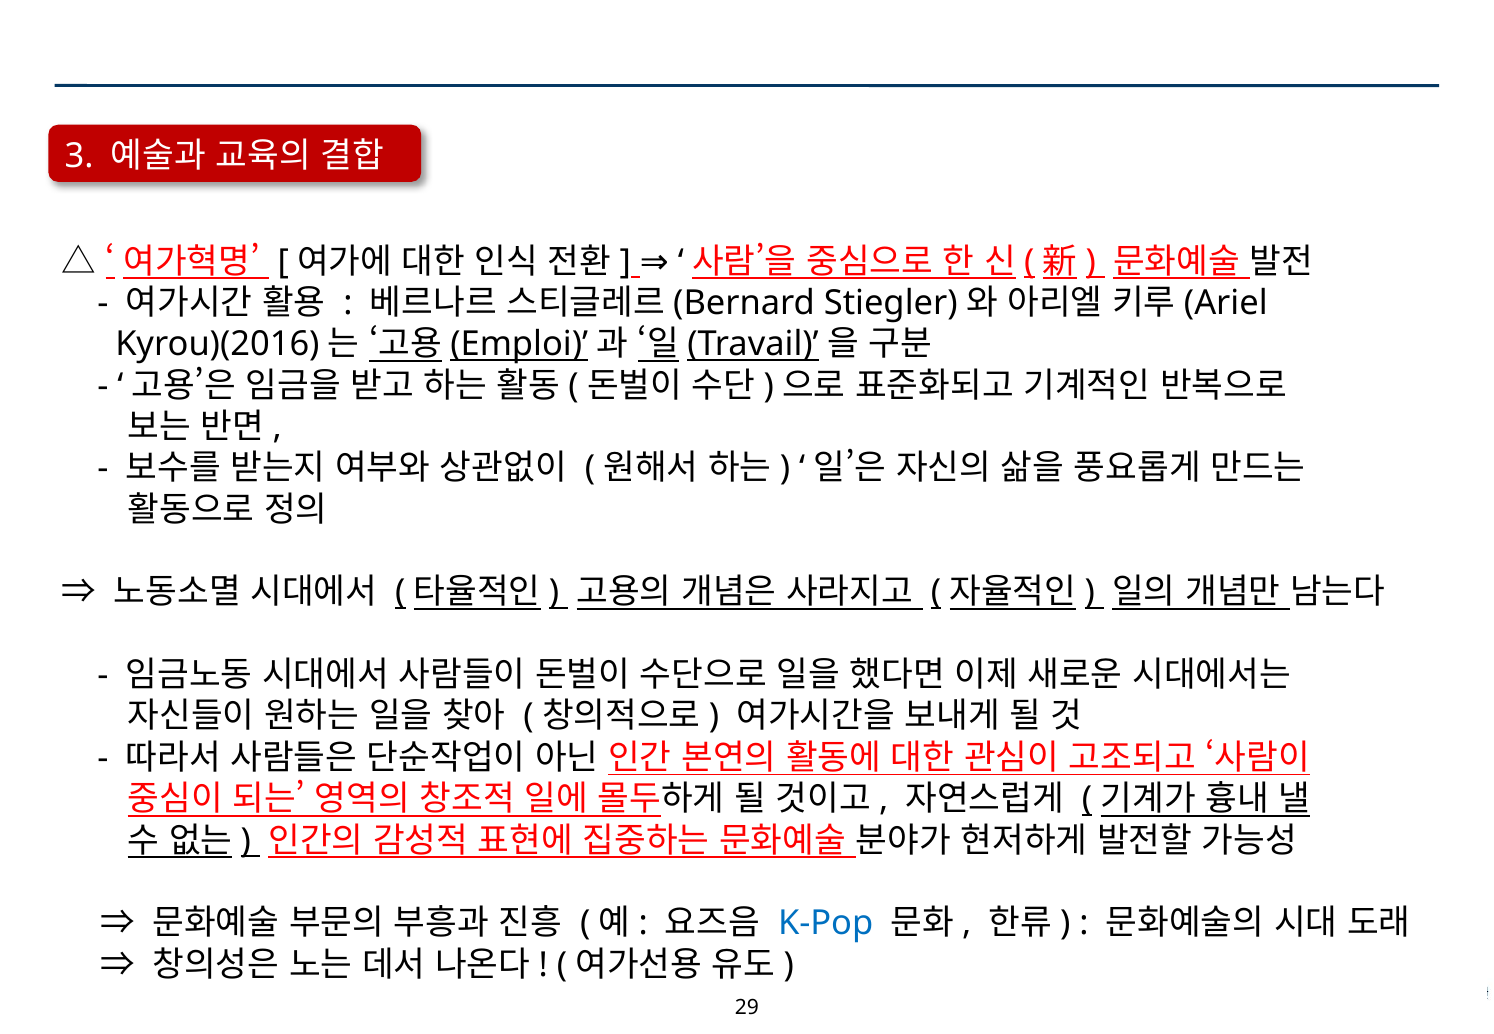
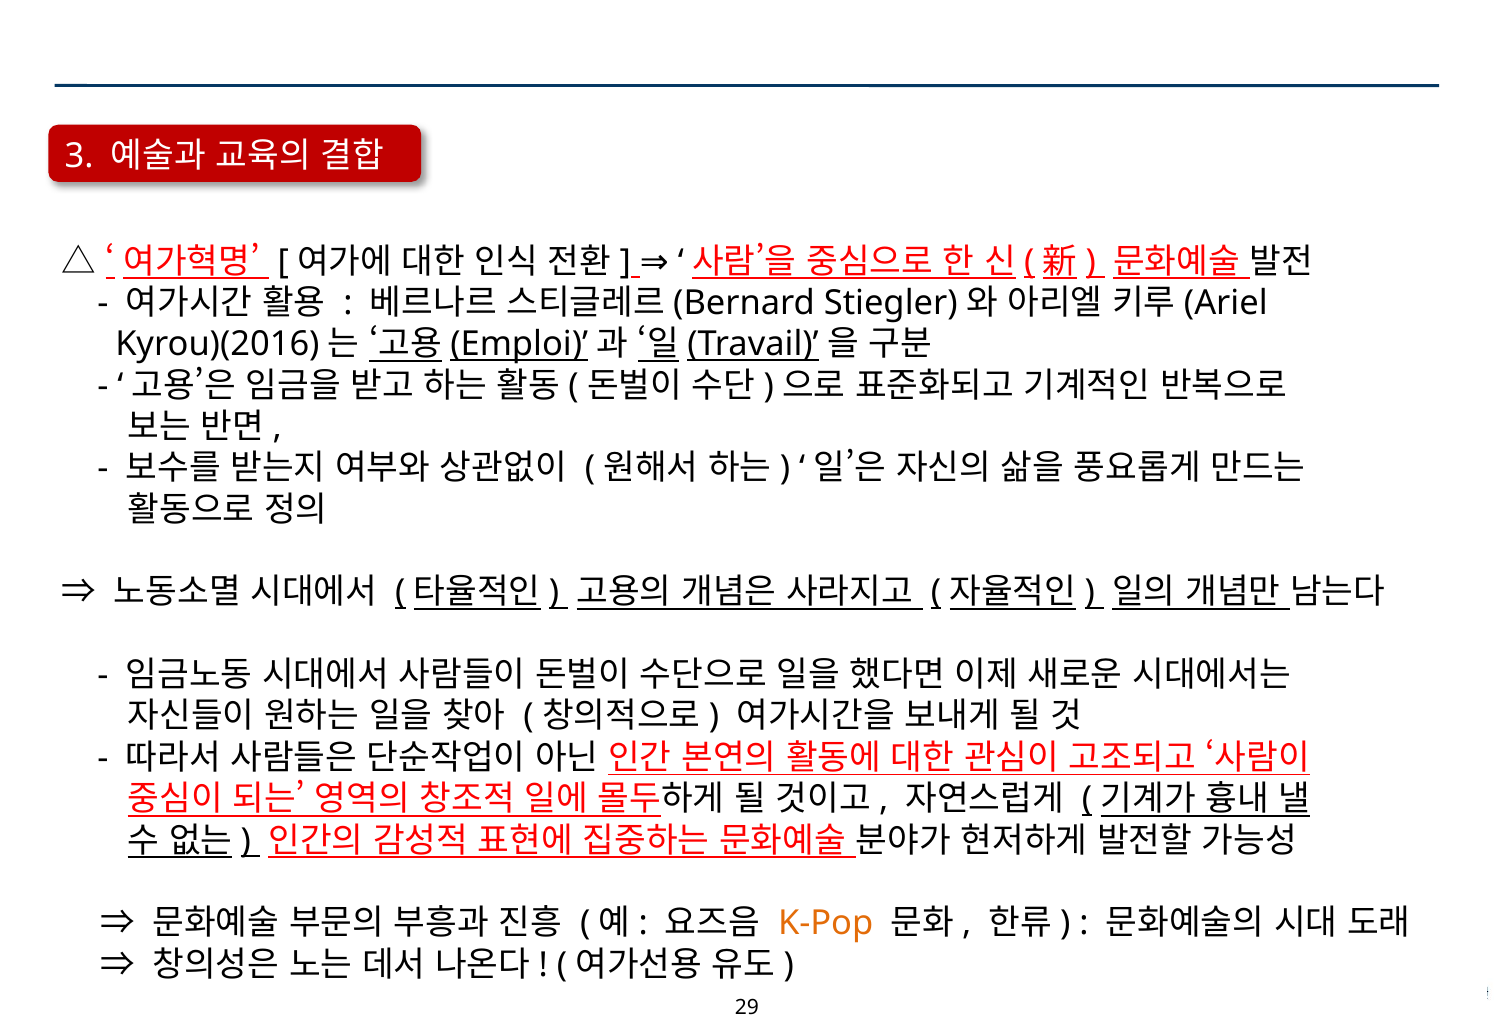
K-Pop colour: blue -> orange (826, 924)
